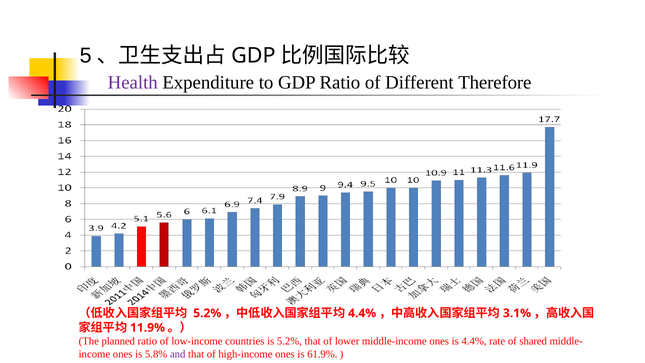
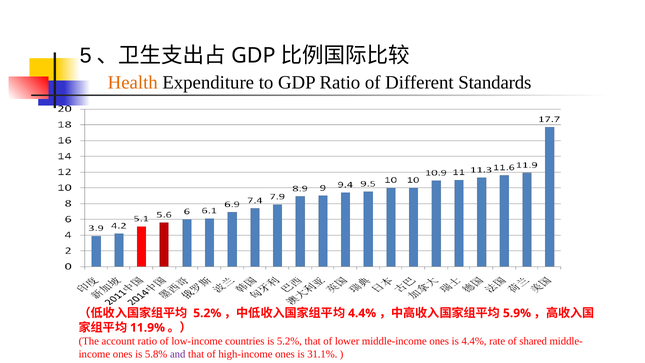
Health colour: purple -> orange (133, 82)
Therefore: Therefore -> Standards (495, 82)
3.1%: 3.1% -> 5.9% (517, 313)
planned: planned -> account (118, 341)
61.9%: 61.9% -> 31.1% (322, 354)
